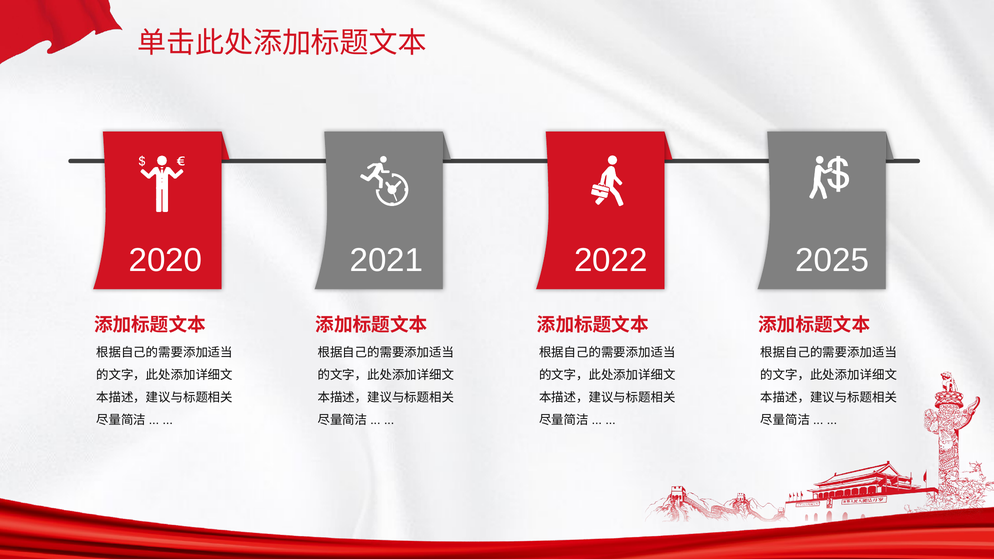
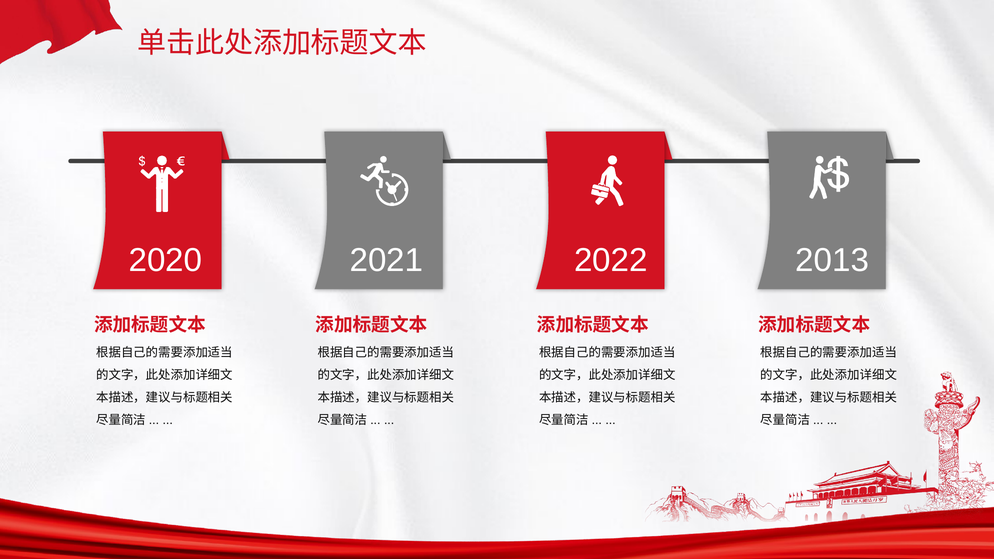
2025: 2025 -> 2013 (832, 260)
